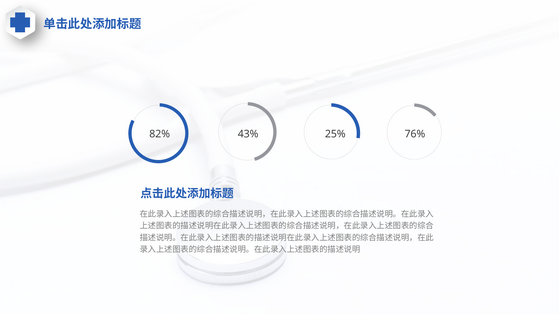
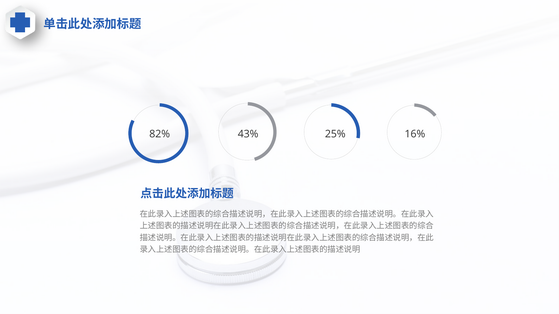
76%: 76% -> 16% (415, 134)
